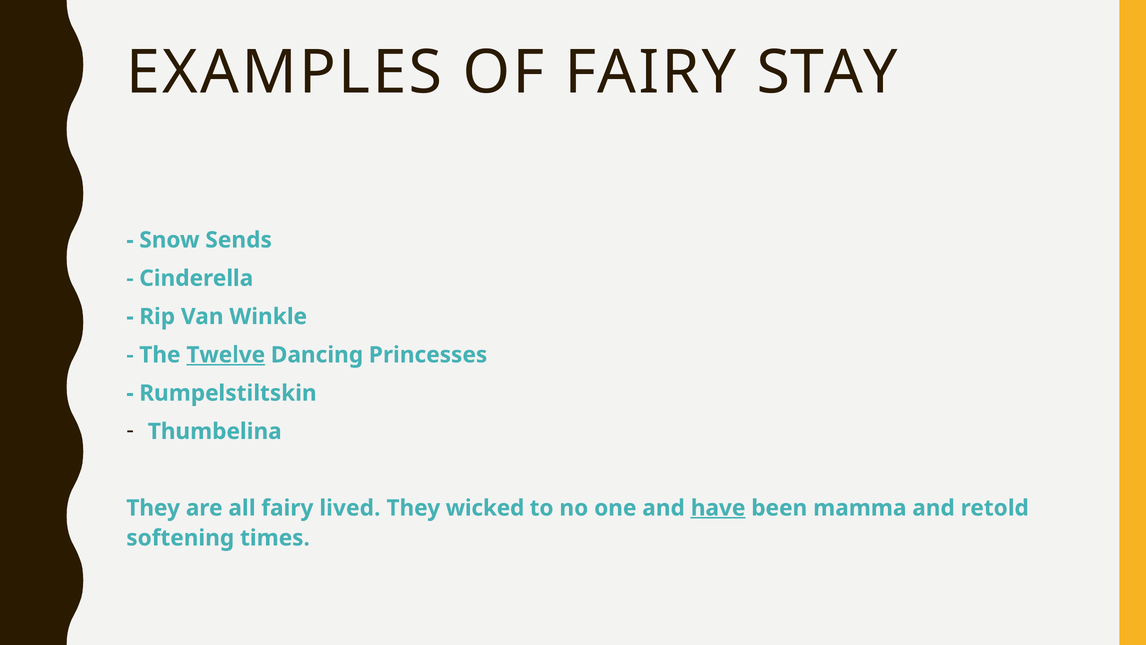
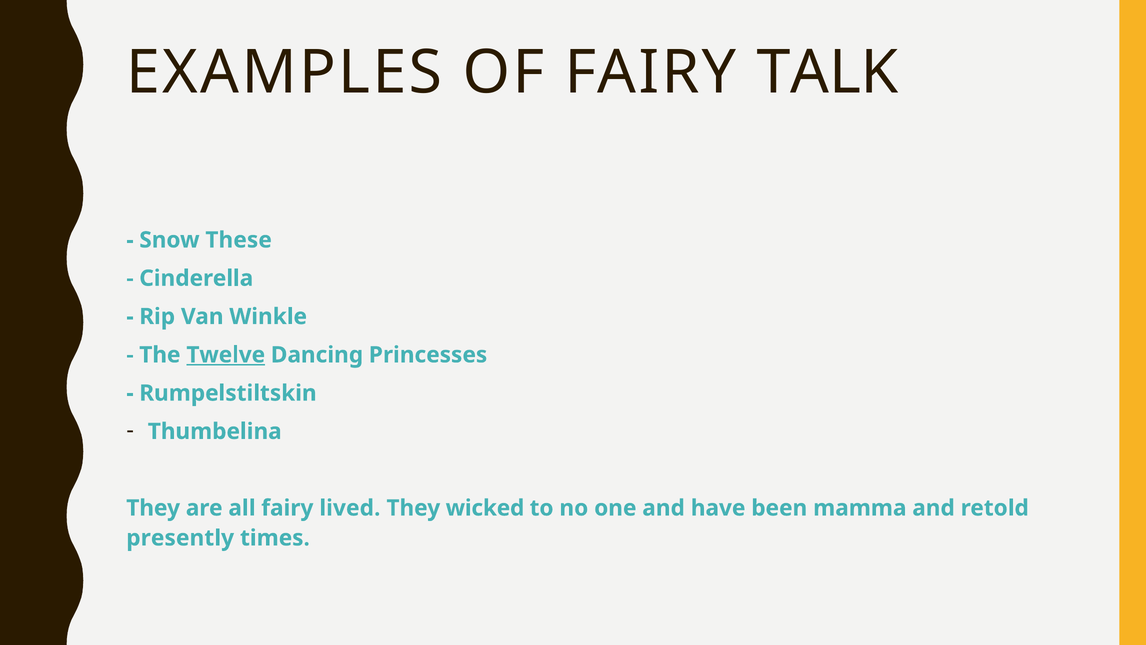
STAY: STAY -> TALK (828, 73)
Sends: Sends -> These (239, 240)
have underline: present -> none (718, 508)
softening: softening -> presently (180, 538)
